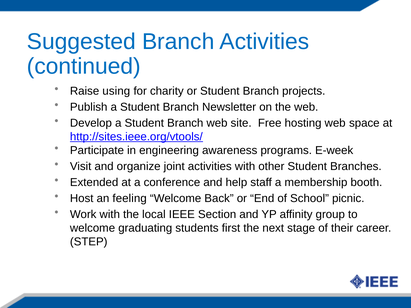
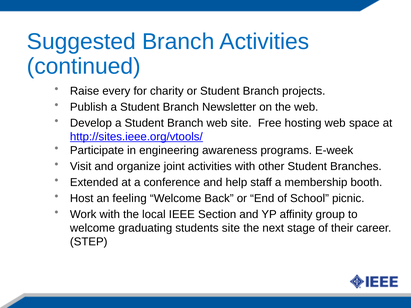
using: using -> every (116, 91)
students first: first -> site (231, 228)
